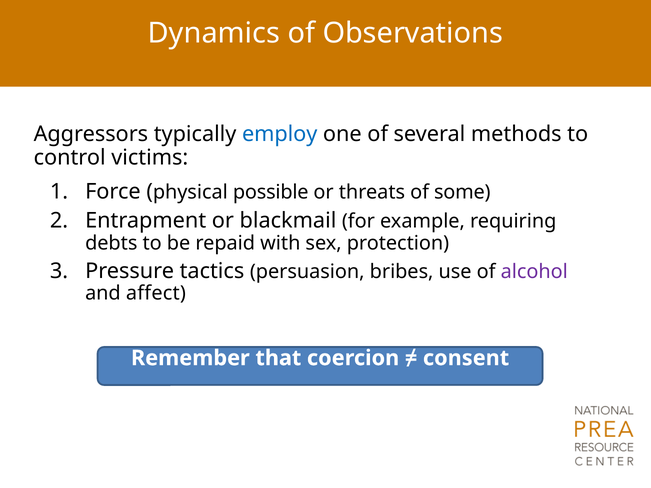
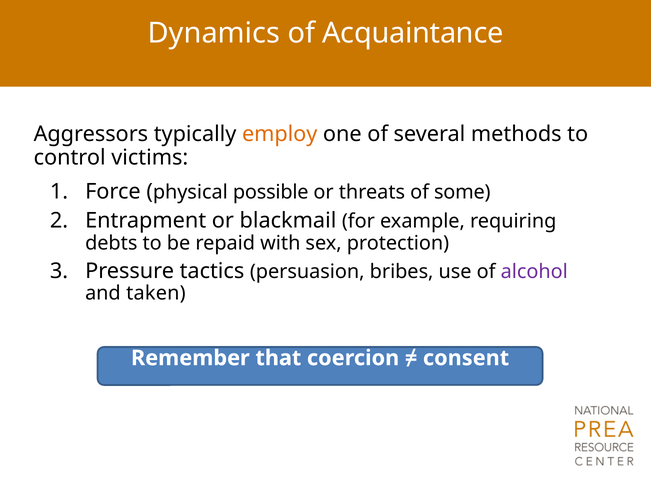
Observations: Observations -> Acquaintance (413, 33)
employ colour: blue -> orange (280, 134)
affect: affect -> taken (156, 294)
